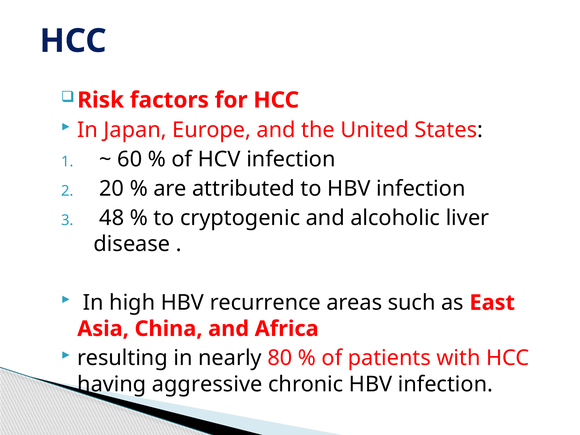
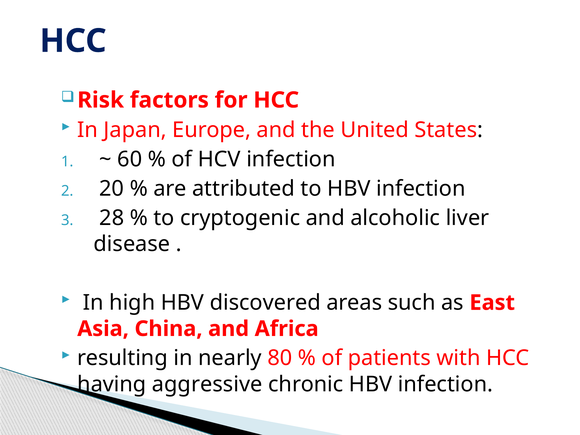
48: 48 -> 28 (112, 218)
recurrence: recurrence -> discovered (265, 303)
